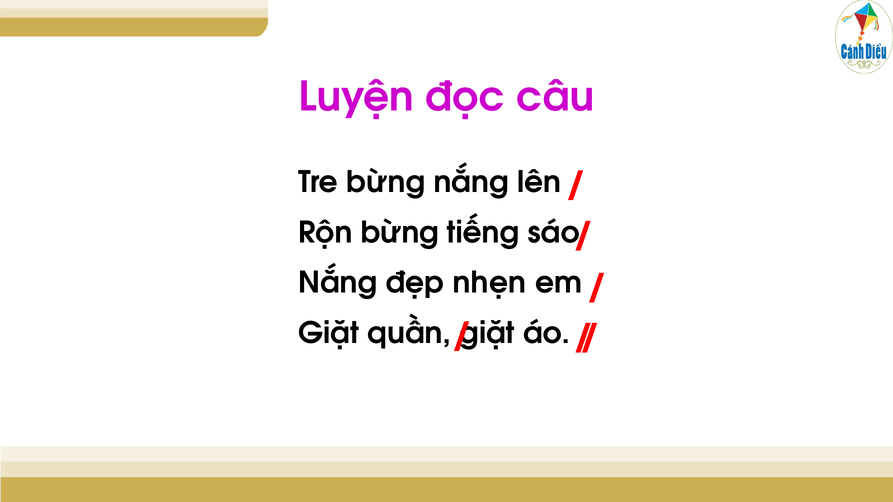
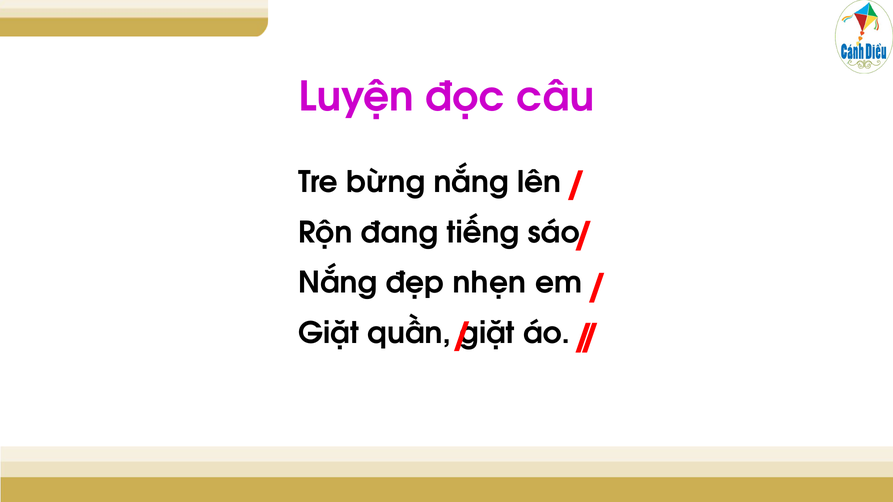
Rộn bừng: bừng -> đang (399, 233)
